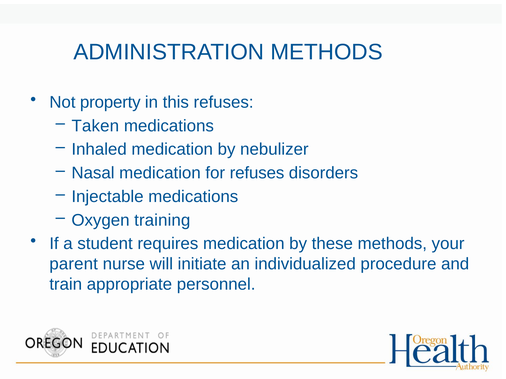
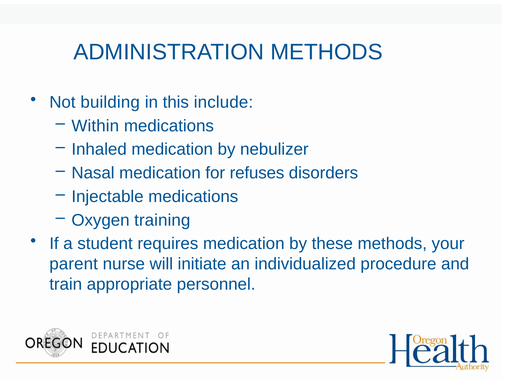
property: property -> building (110, 102)
this refuses: refuses -> include (223, 102)
Taken: Taken -> Within (95, 126)
